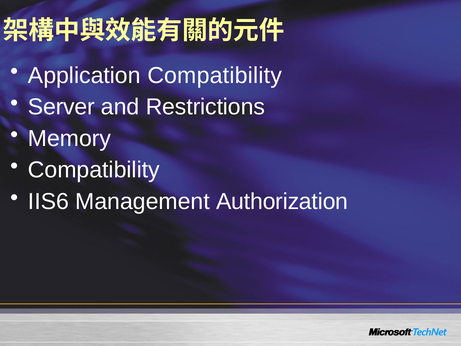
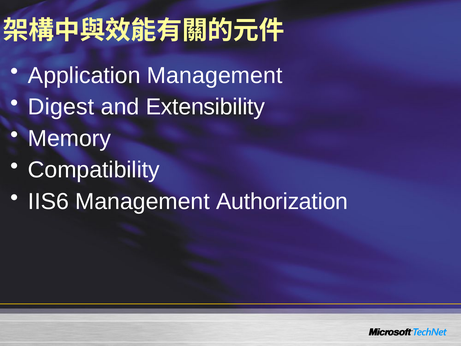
Application Compatibility: Compatibility -> Management (215, 75)
Server: Server -> Digest (61, 107)
Restrictions: Restrictions -> Extensibility (205, 107)
